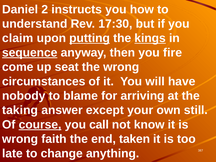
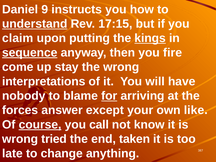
2: 2 -> 9 (45, 9)
understand underline: none -> present (35, 24)
17:30: 17:30 -> 17:15 (115, 24)
putting underline: present -> none (90, 38)
seat: seat -> stay (67, 67)
circumstances: circumstances -> interpretations (44, 81)
for underline: none -> present (109, 96)
taking: taking -> forces (20, 110)
still: still -> like (196, 110)
faith: faith -> tried (54, 139)
